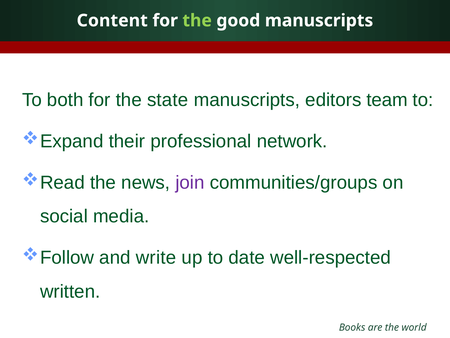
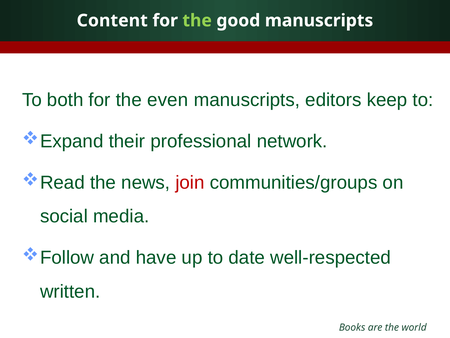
state: state -> even (168, 100)
team: team -> keep (387, 100)
join colour: purple -> red (190, 182)
write: write -> have (156, 257)
